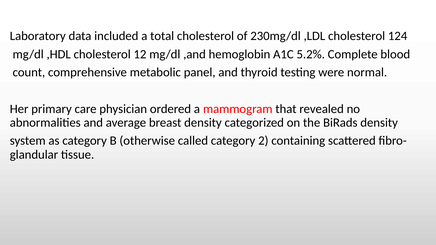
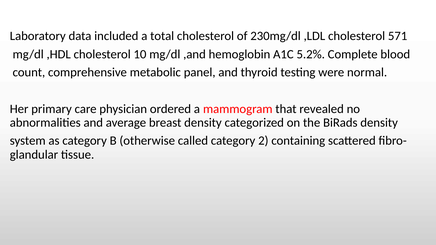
124: 124 -> 571 (398, 36)
12: 12 -> 10 (140, 54)
